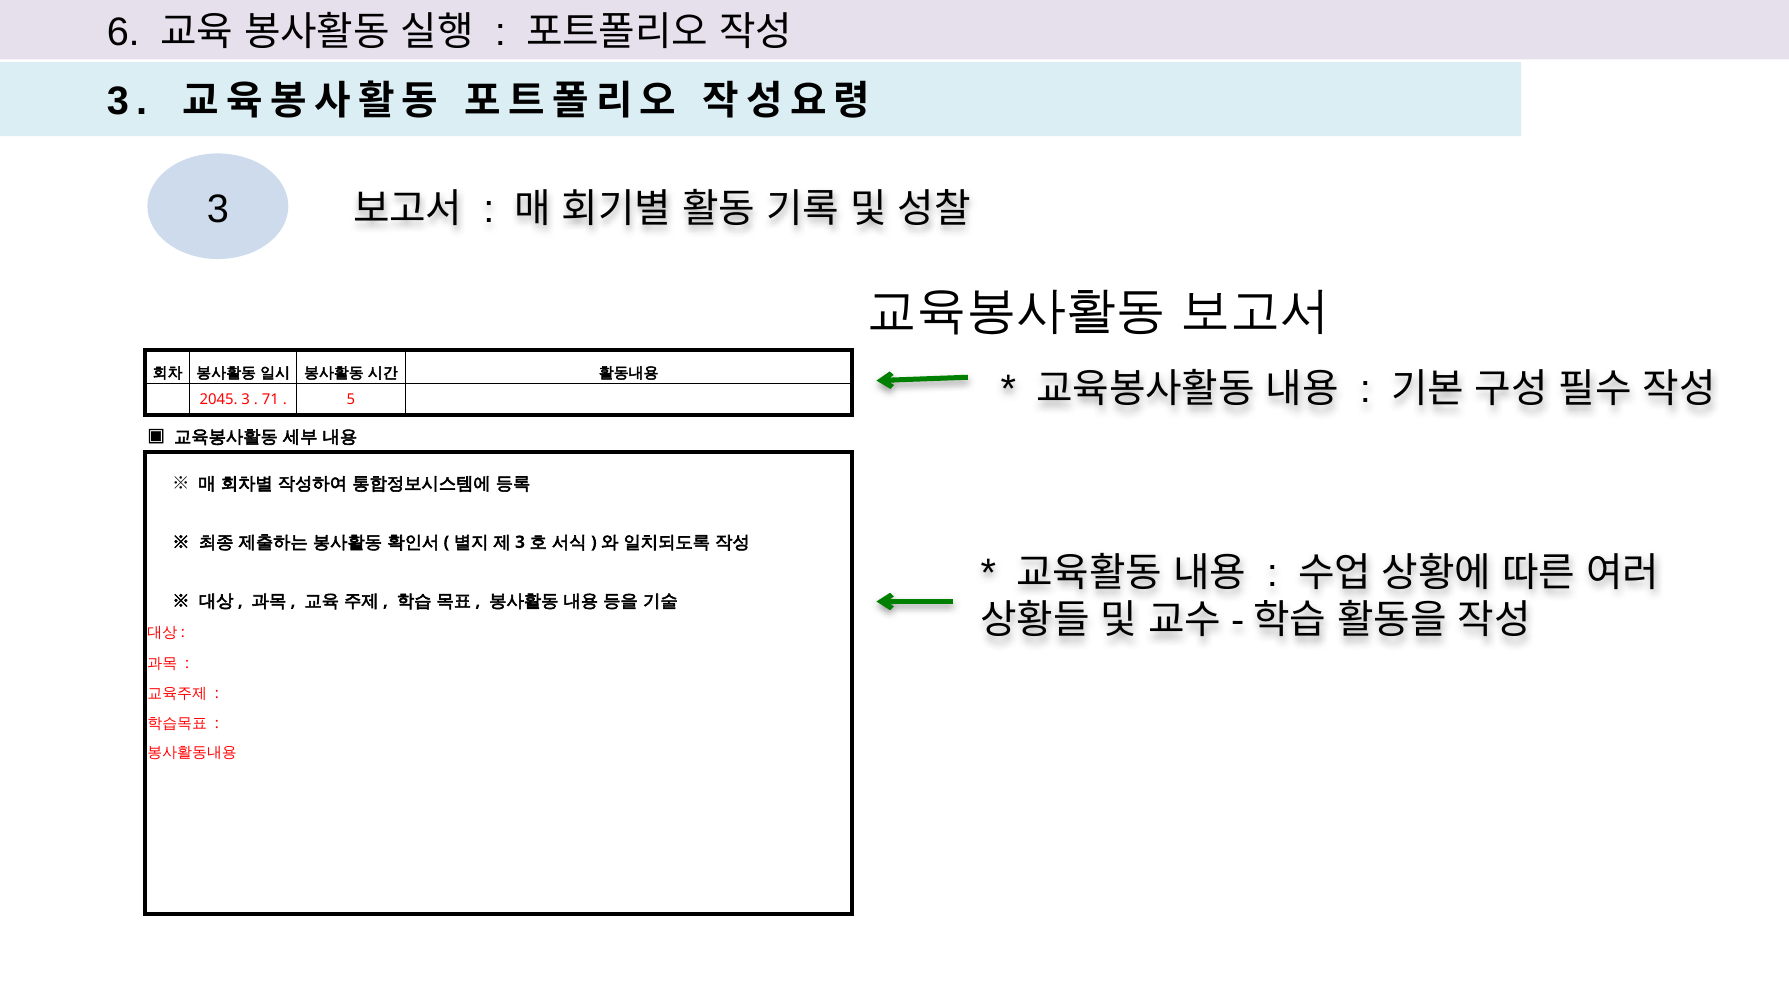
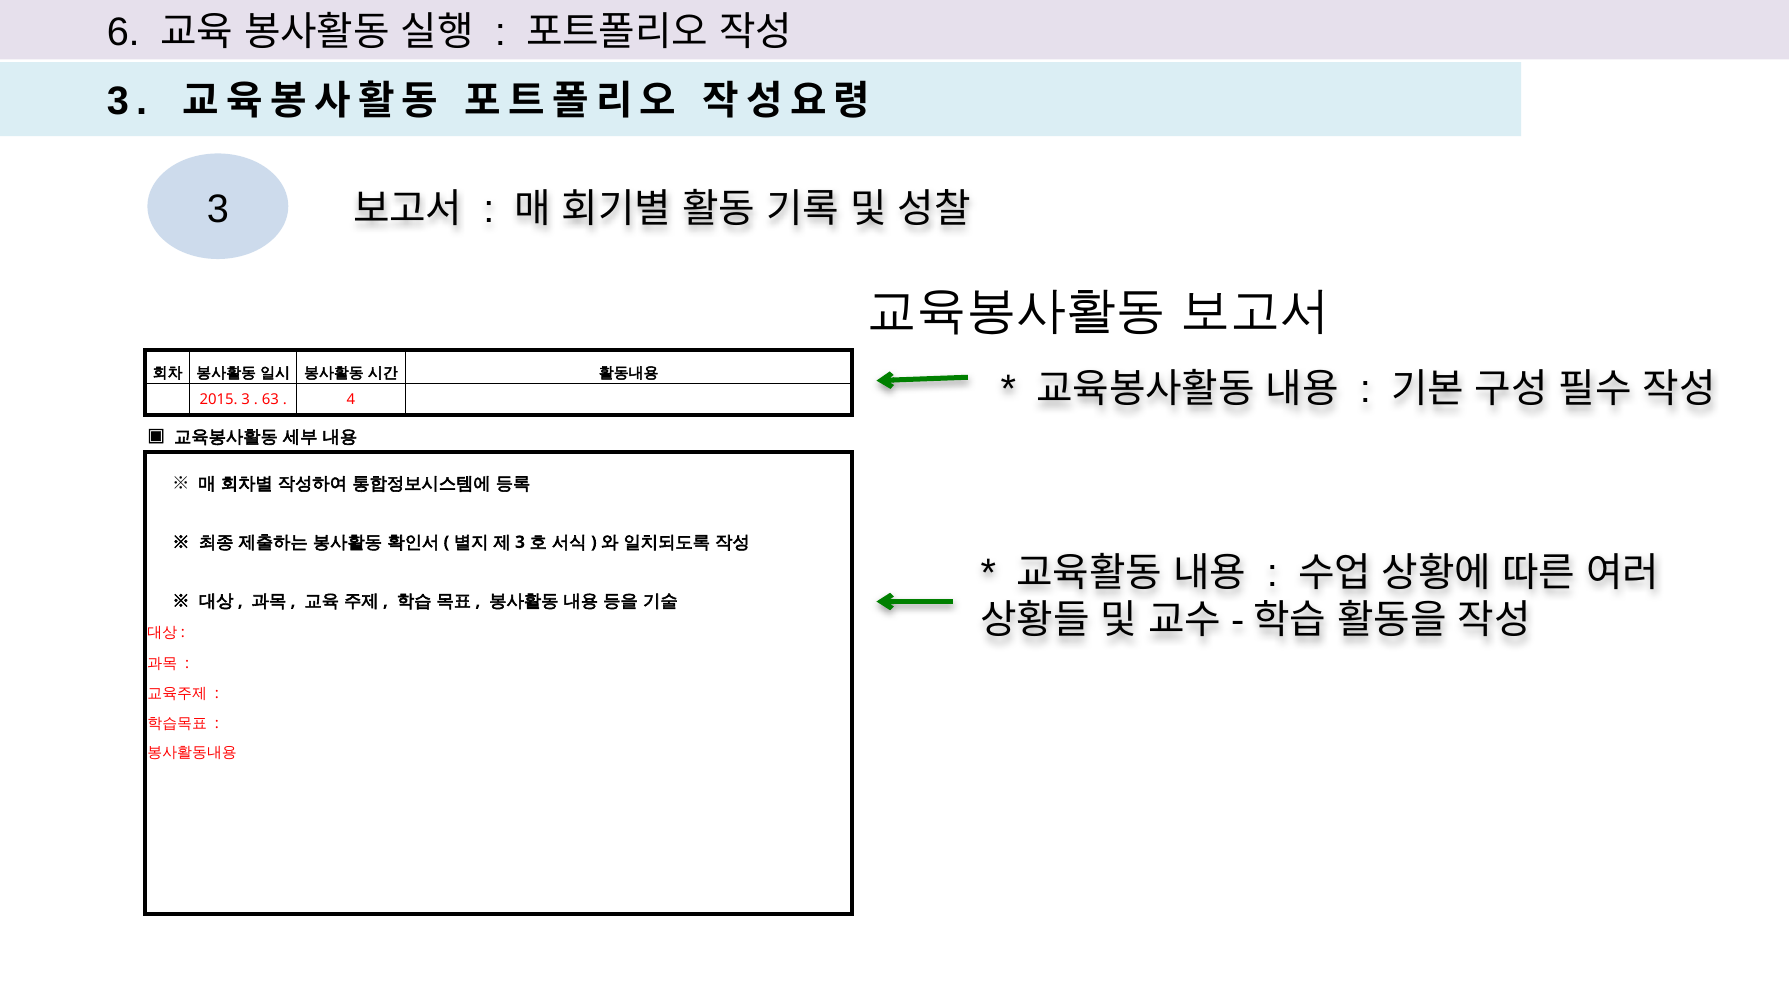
2045: 2045 -> 2015 (219, 400)
71: 71 -> 63 (270, 400)
5: 5 -> 4 (351, 400)
